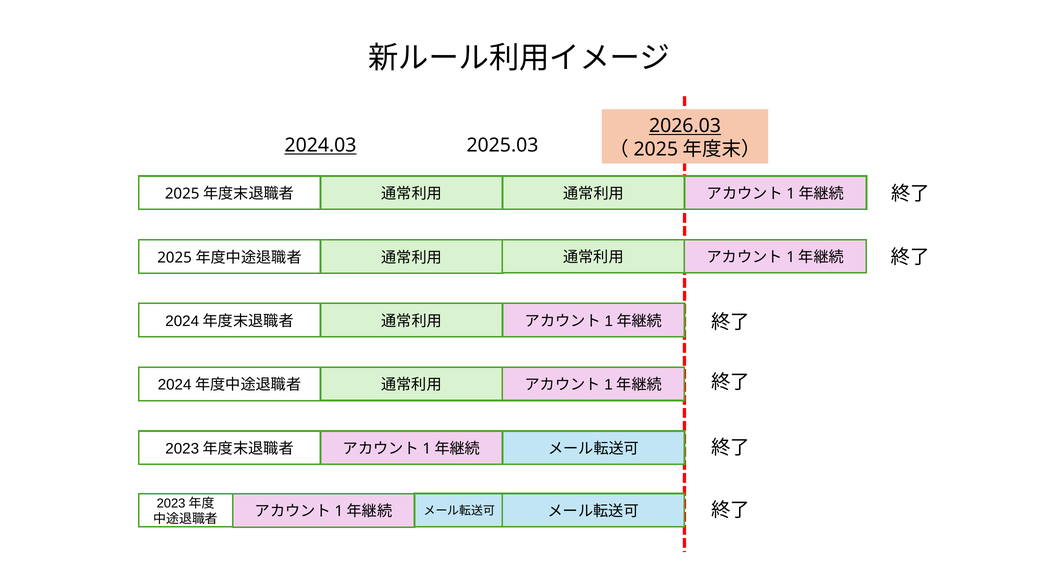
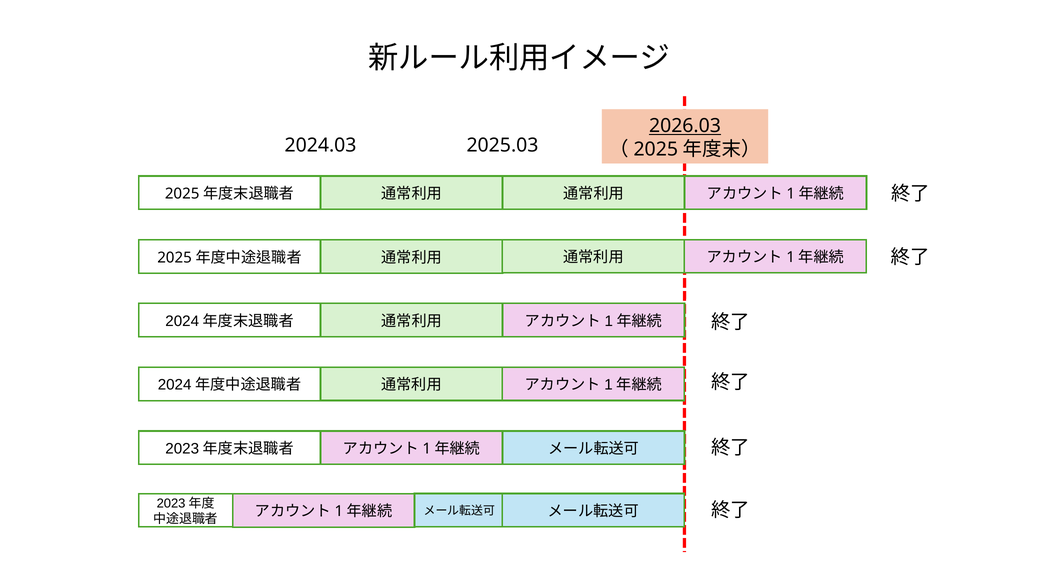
2024.03 underline: present -> none (321, 145)
